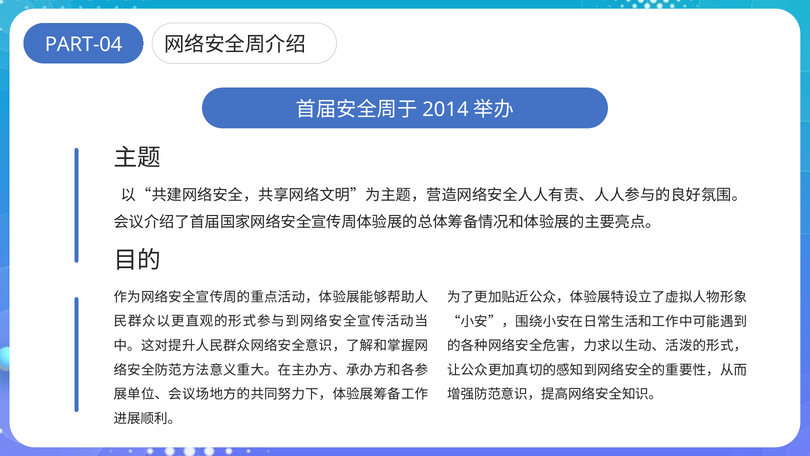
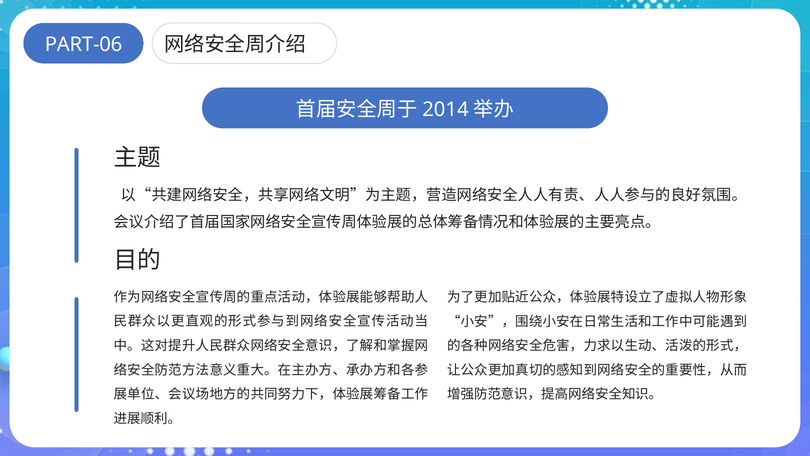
PART-04: PART-04 -> PART-06 (84, 45)
